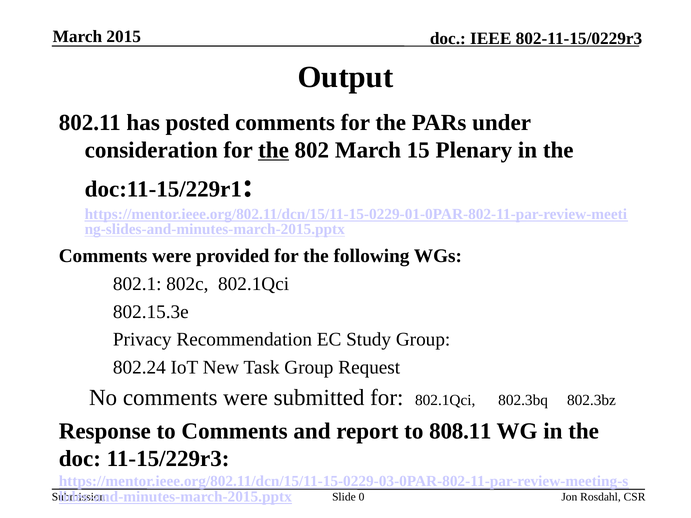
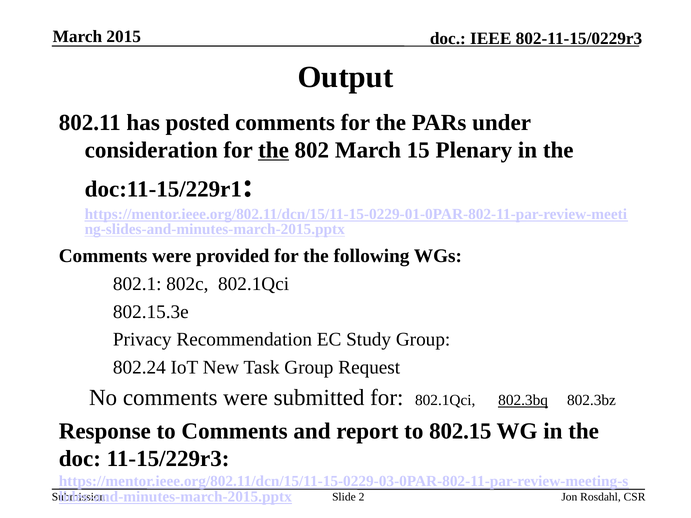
802.3bq underline: none -> present (523, 401)
808.11: 808.11 -> 802.15 (460, 431)
0: 0 -> 2 (362, 497)
